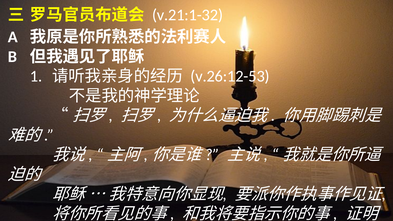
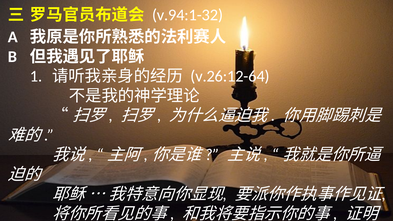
v.21:1-32: v.21:1-32 -> v.94:1-32 (188, 15)
v.26:12-53: v.26:12-53 -> v.26:12-64 (230, 76)
